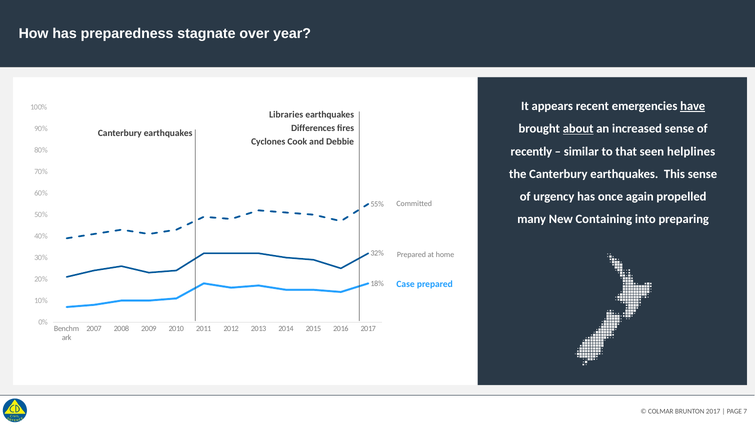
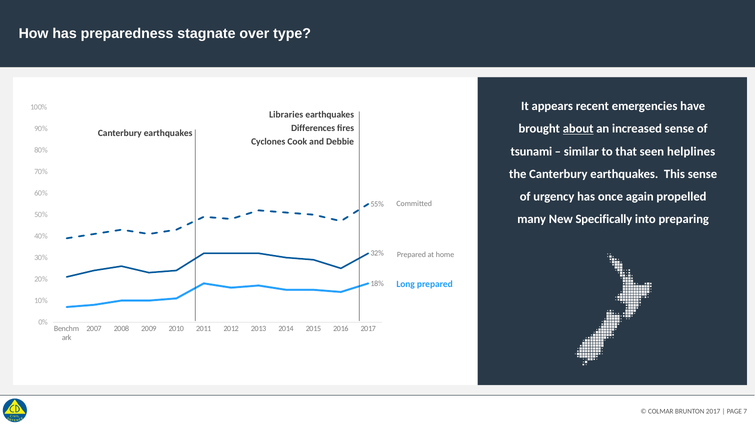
year: year -> type (292, 34)
have underline: present -> none (693, 106)
recently: recently -> tsunami (531, 151)
Containing: Containing -> Specifically (604, 219)
Case: Case -> Long (406, 284)
